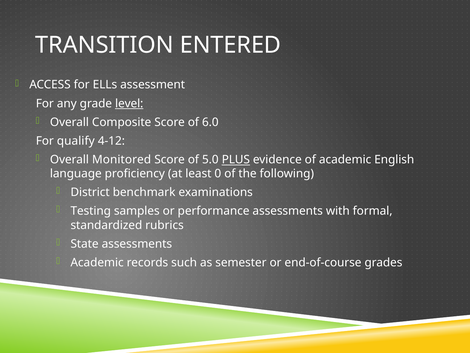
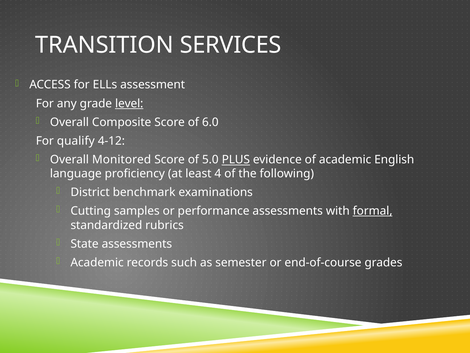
ENTERED: ENTERED -> SERVICES (231, 45)
0: 0 -> 4 (218, 173)
Testing: Testing -> Cutting (91, 211)
formal underline: none -> present (373, 211)
